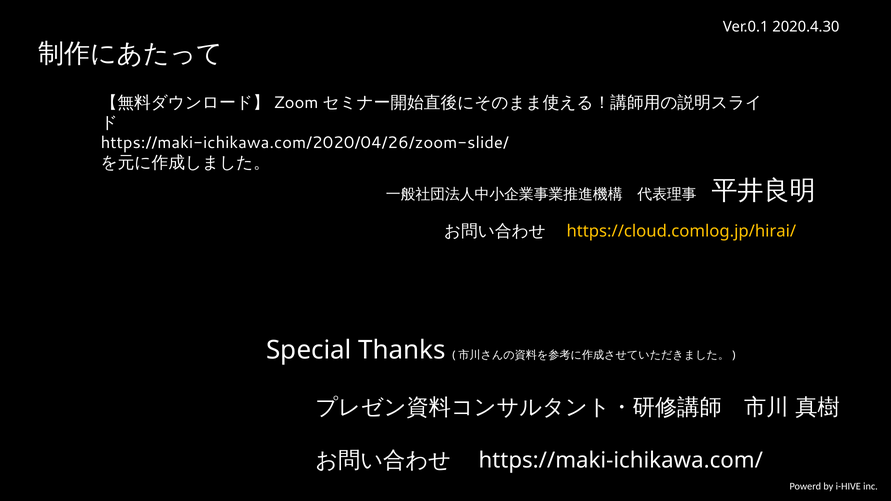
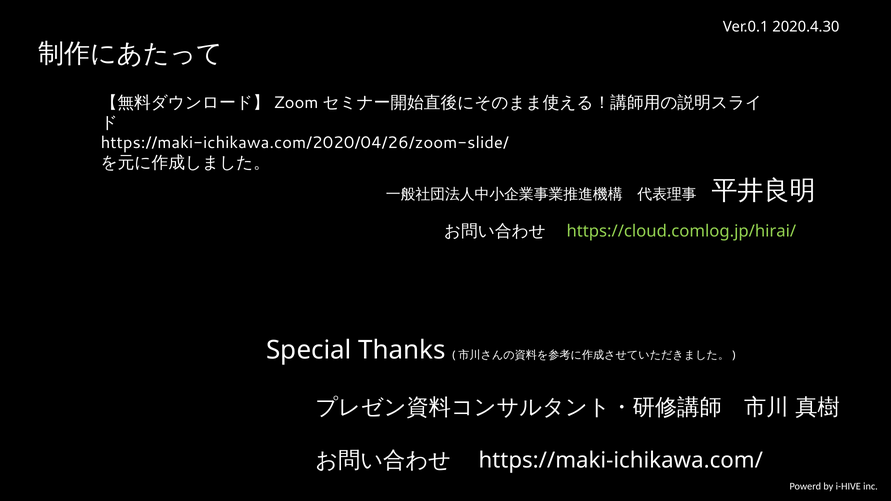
https://cloud.comlog.jp/hirai/ colour: yellow -> light green (681, 231)
